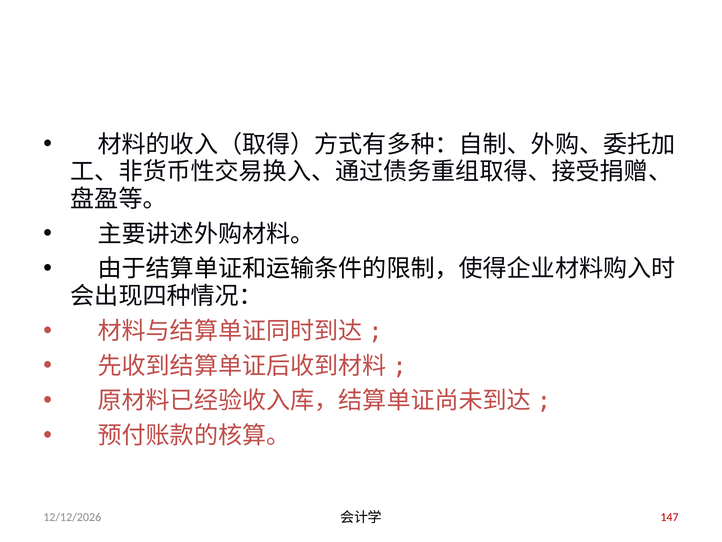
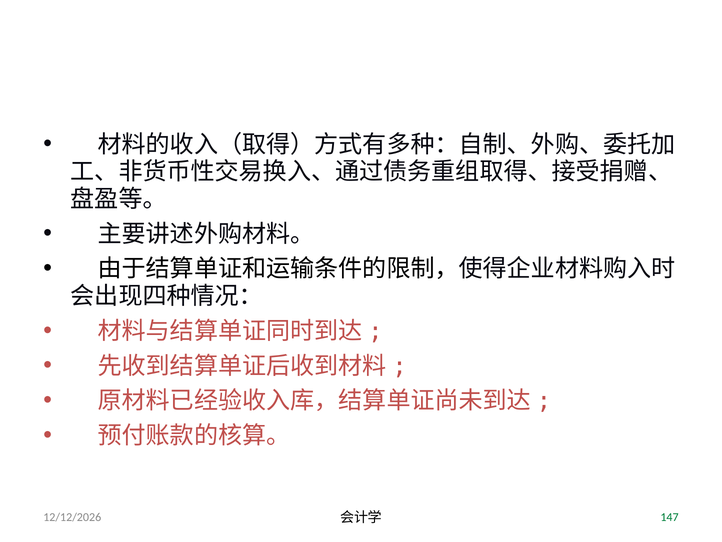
147 colour: red -> green (670, 517)
